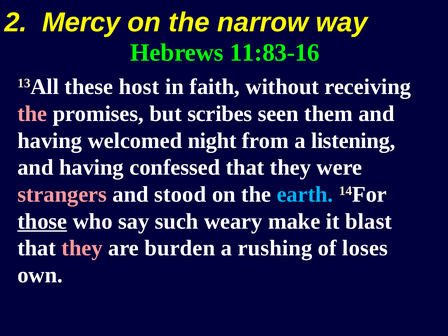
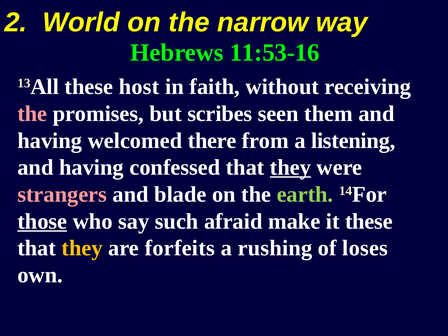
Mercy: Mercy -> World (81, 22)
11:83-16: 11:83-16 -> 11:53-16 (275, 52)
night: night -> there (212, 141)
they underline: none -> present (290, 168)
stood: stood -> blade (180, 194)
earth colour: light blue -> light green (305, 194)
weary: weary -> afraid (233, 221)
it blast: blast -> these (369, 221)
they colour: pink -> yellow (82, 248)
burden: burden -> forfeits (180, 248)
